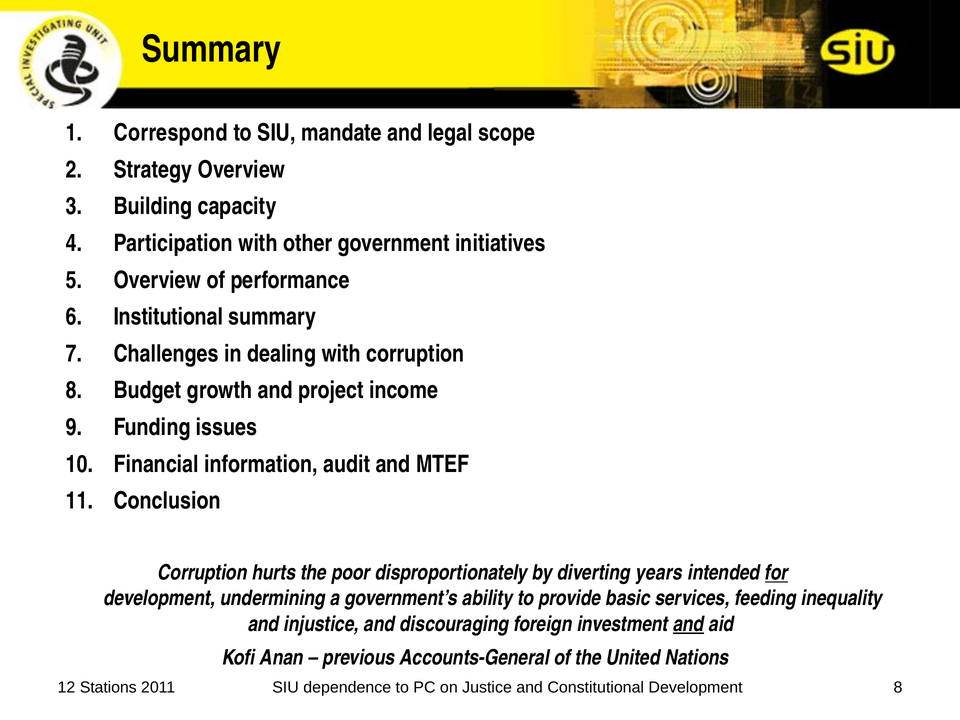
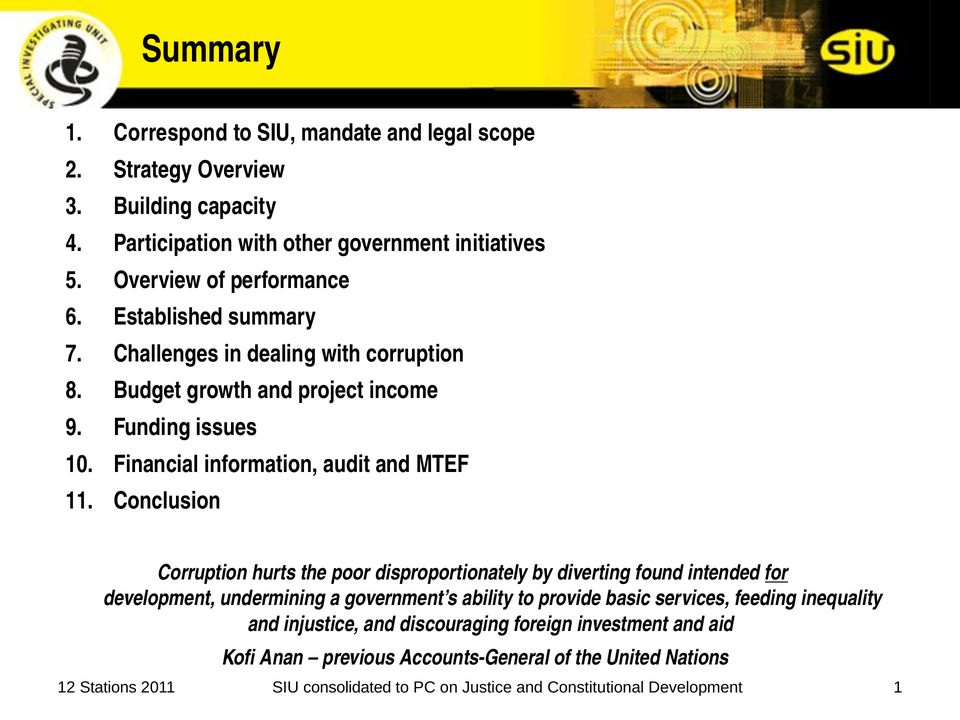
Institutional: Institutional -> Established (168, 317)
years: years -> found (659, 573)
and underline: present -> none (689, 624)
dependence: dependence -> consolidated (347, 688)
2011 8: 8 -> 1 (898, 688)
